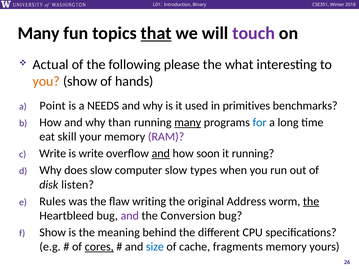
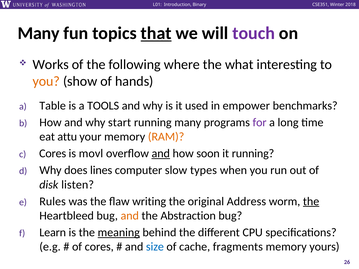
Actual: Actual -> Works (51, 65)
please: please -> where (182, 65)
Point: Point -> Table (53, 106)
NEEDS: NEEDS -> TOOLS (103, 106)
primitives: primitives -> empower (246, 106)
than: than -> start (120, 123)
many underline: present -> none (188, 123)
for colour: blue -> purple (260, 123)
skill: skill -> attu (67, 137)
RAM colour: purple -> orange (166, 137)
Write: Write -> Cores (53, 154)
is write: write -> movl (91, 154)
does slow: slow -> lines (101, 170)
and colour: purple -> orange (130, 216)
Conversion: Conversion -> Abstraction (188, 216)
Show: Show -> Learn (53, 233)
meaning underline: none -> present (119, 233)
cores underline: present -> none (99, 247)
